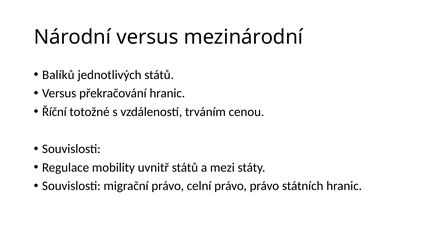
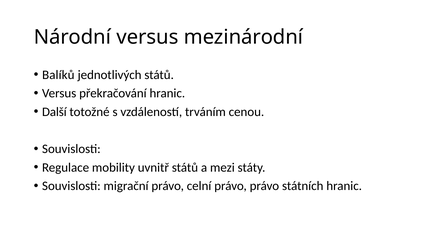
Říční: Říční -> Další (54, 112)
